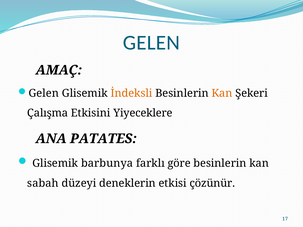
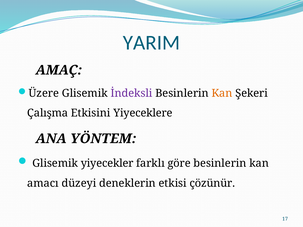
GELEN: GELEN -> YARIM (151, 43)
Gelen: Gelen -> Üzere (44, 93)
İndeksli colour: orange -> purple (132, 93)
PATATES: PATATES -> YÖNTEM (103, 139)
barbunya: barbunya -> yiyecekler (107, 164)
sabah: sabah -> amacı (43, 183)
